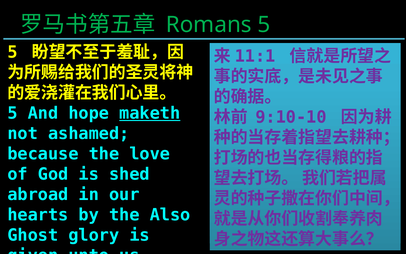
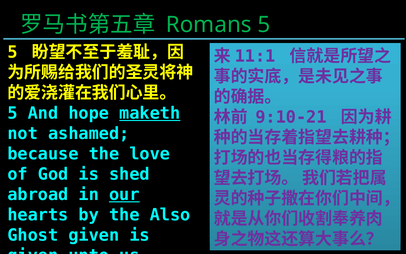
9:10-10: 9:10-10 -> 9:10-21 (291, 117)
our underline: none -> present (124, 194)
Ghost glory: glory -> given (94, 235)
